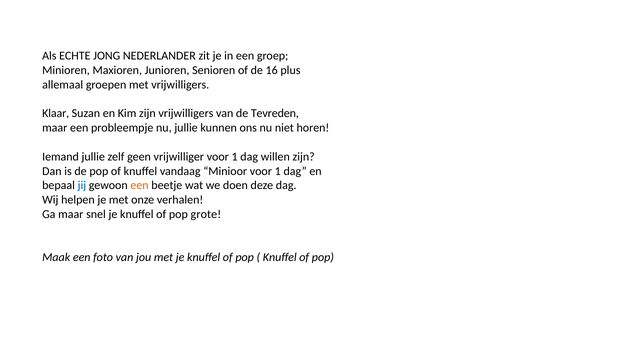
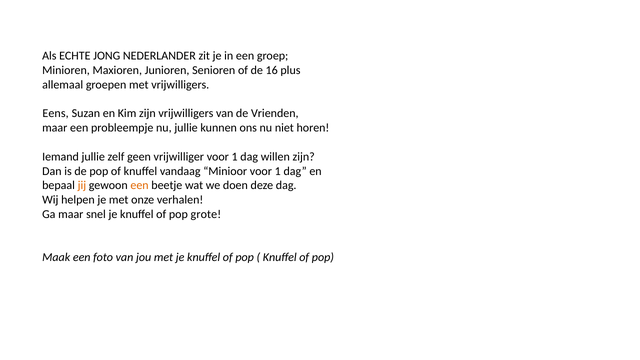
Klaar: Klaar -> Eens (56, 113)
Tevreden: Tevreden -> Vrienden (275, 113)
jij colour: blue -> orange (82, 185)
